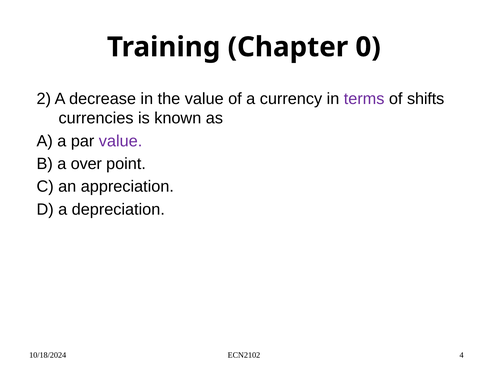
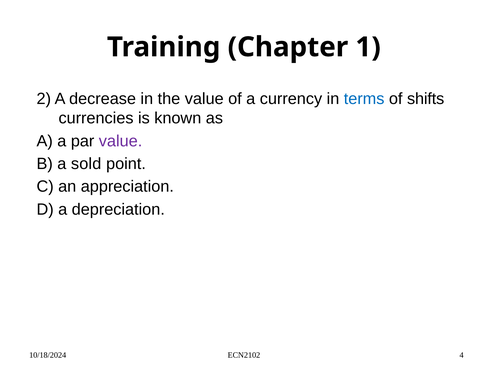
0: 0 -> 1 (368, 47)
terms colour: purple -> blue (364, 99)
over: over -> sold (86, 164)
